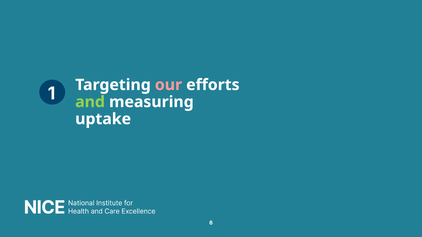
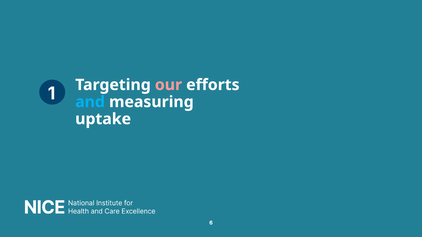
and colour: light green -> light blue (90, 102)
